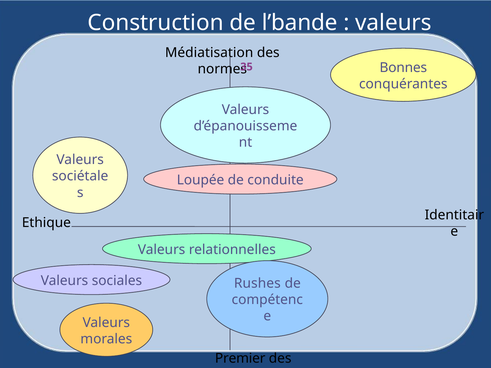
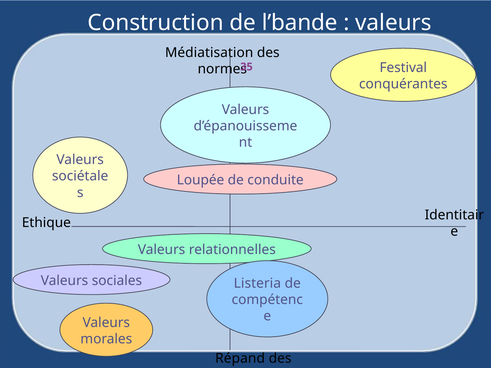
Bonnes: Bonnes -> Festival (403, 68)
Rushes: Rushes -> Listeria (257, 284)
Premier: Premier -> Répand (240, 358)
